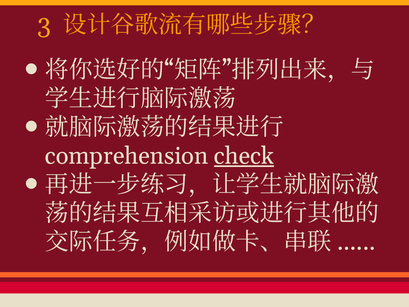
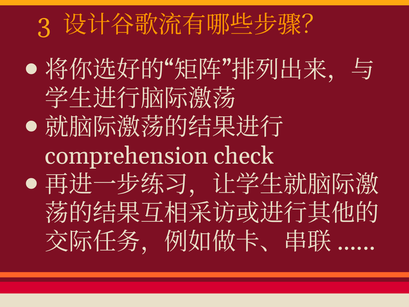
check underline: present -> none (244, 156)
